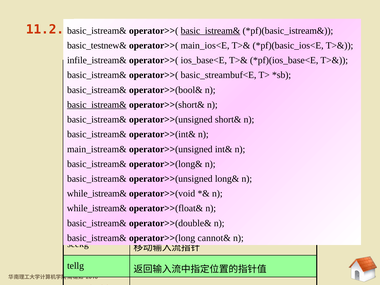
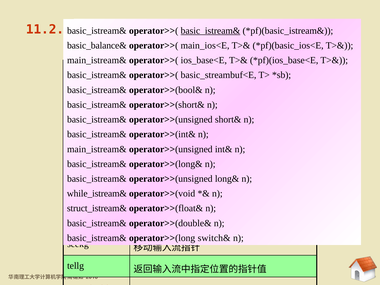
basic_testnew&: basic_testnew& -> basic_balance& (97, 45)
infile_istream&: infile_istream& -> main_istream& (97, 60)
basic_istream& underline: present -> none (97, 105)
while_istream&: while_istream& -> struct_istream& (97, 208)
cannot&: cannot& -> switch& (214, 238)
